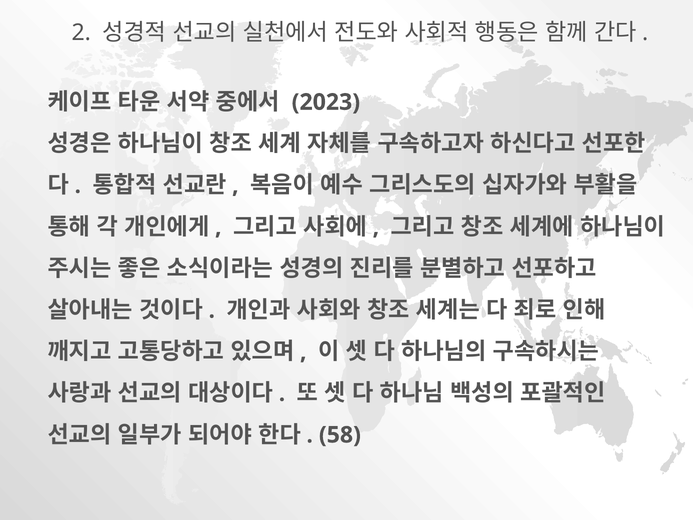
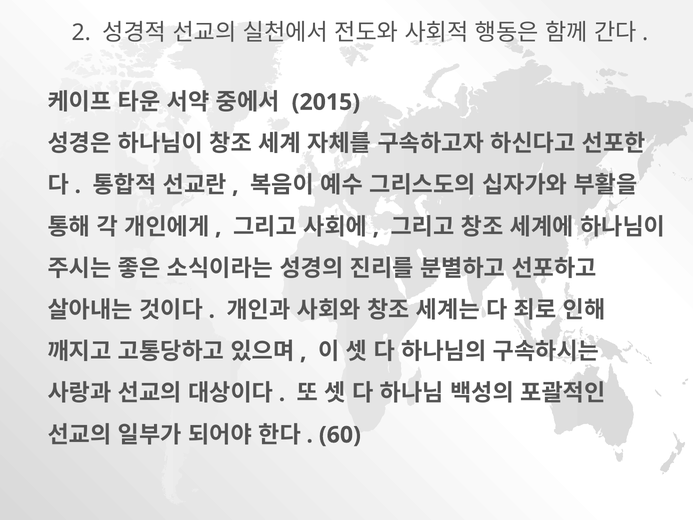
2023: 2023 -> 2015 (326, 102)
58: 58 -> 60 (340, 435)
